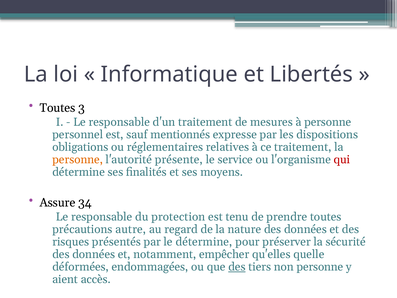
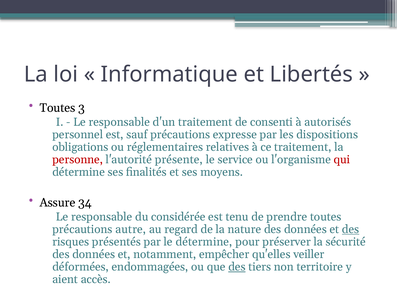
mesures: mesures -> consenti (271, 122)
à personne: personne -> autorisés (328, 122)
sauf mentionnés: mentionnés -> précautions (180, 134)
personne colour: orange -> red (78, 159)
protection: protection -> considérée (178, 217)
des underline: none -> present (351, 229)
quelle: quelle -> veiller (309, 254)
non personne: personne -> territoire (320, 267)
